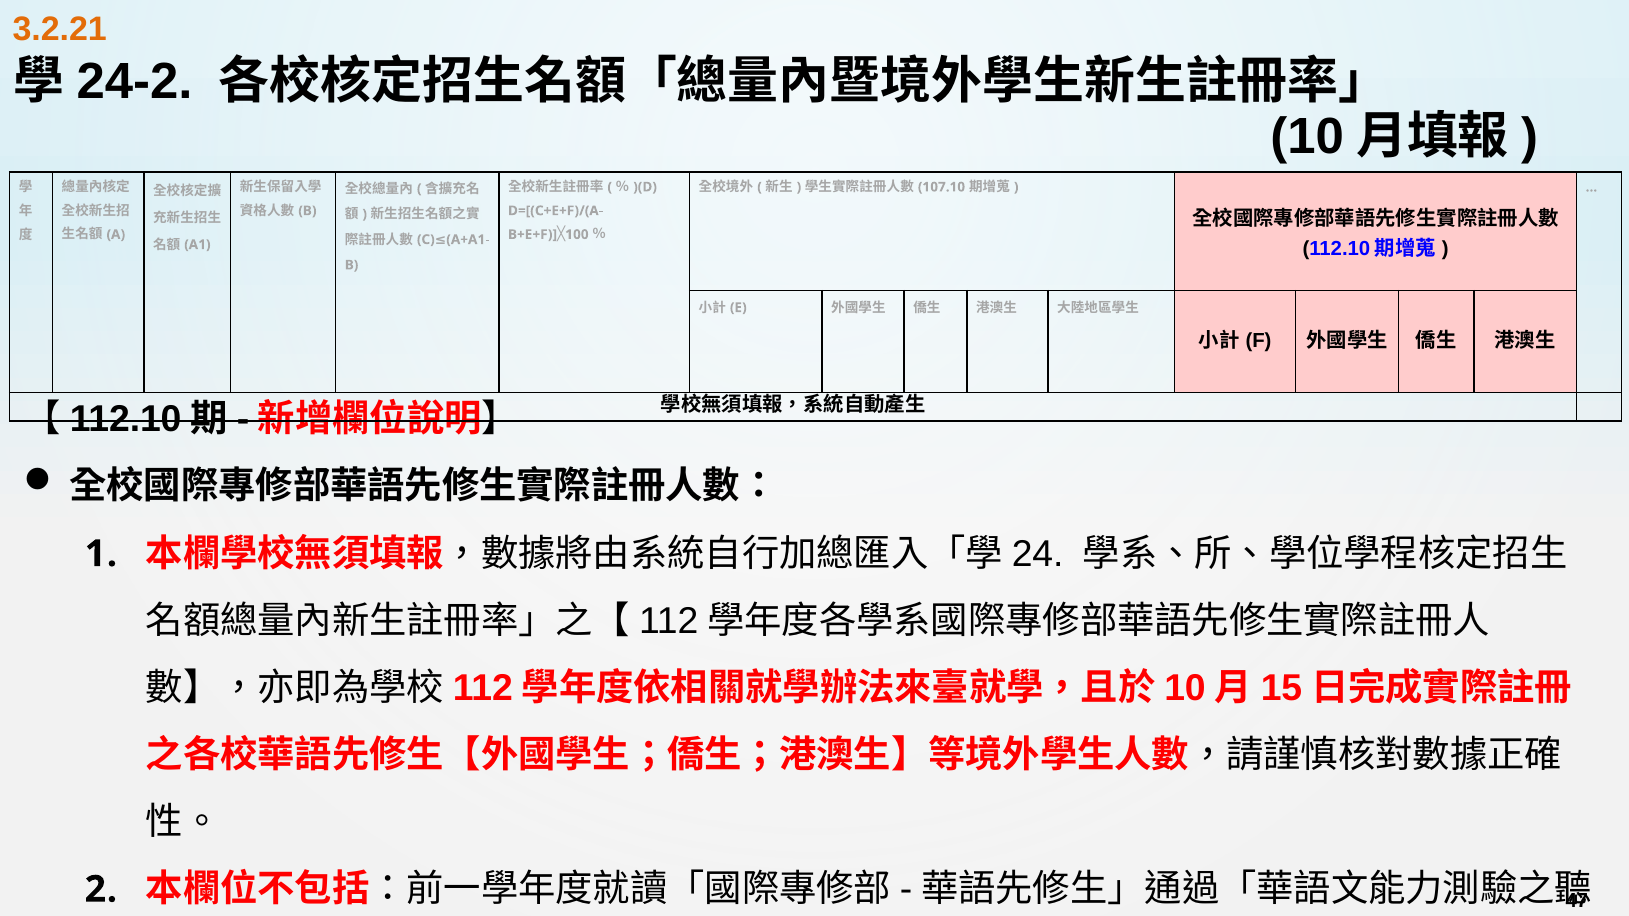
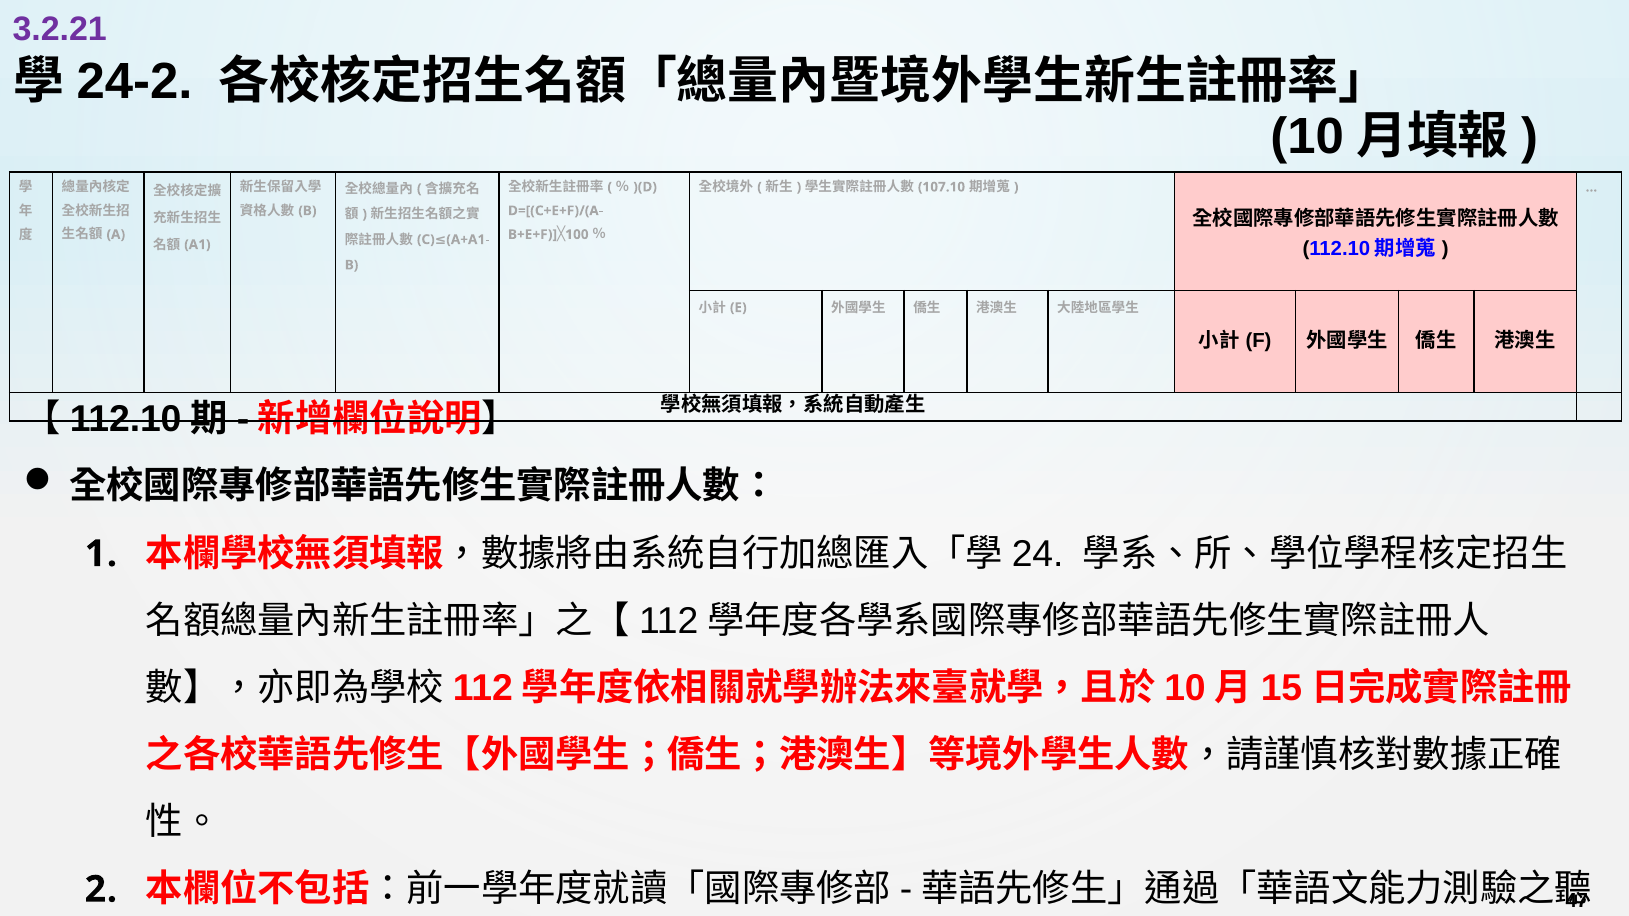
3.2.21 colour: orange -> purple (60, 30)
